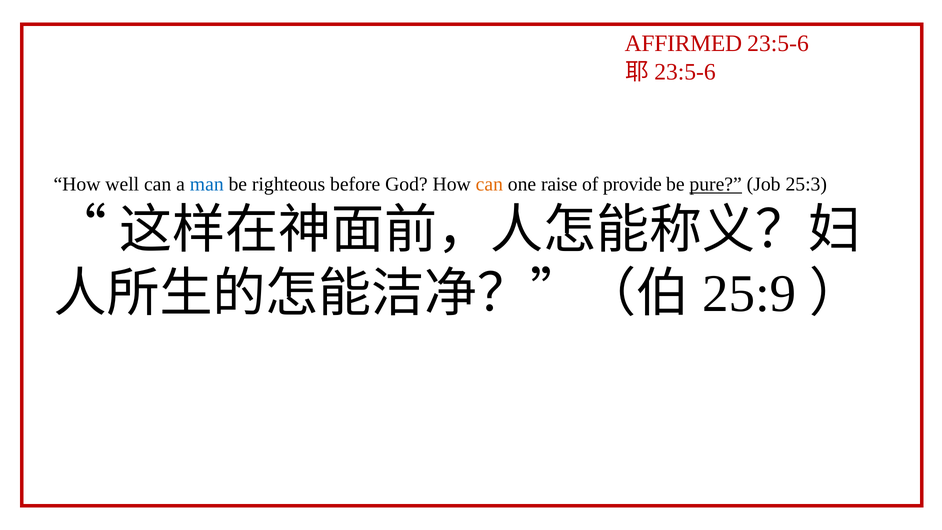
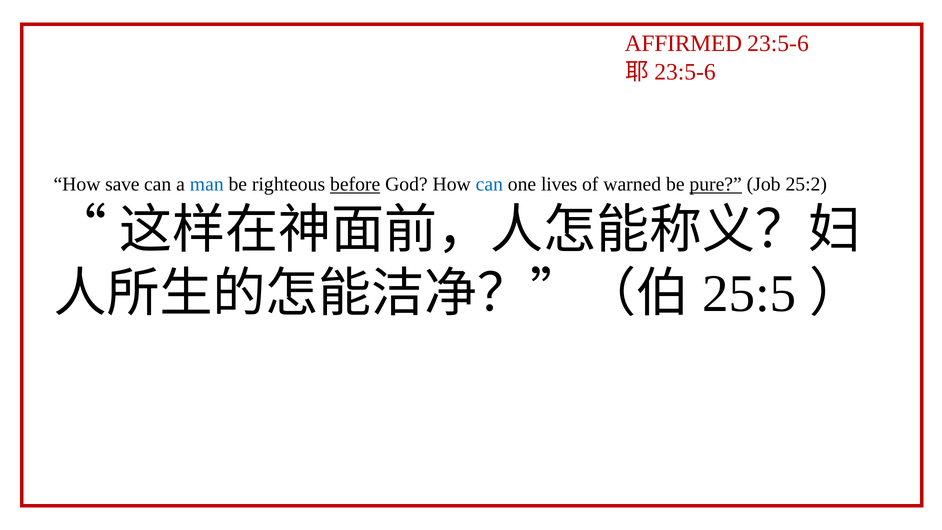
well: well -> save (122, 184)
before underline: none -> present (355, 184)
can colour: orange -> blue (489, 184)
raise: raise -> lives (559, 184)
provide: provide -> warned (632, 184)
25:3: 25:3 -> 25:2 (806, 184)
25:9: 25:9 -> 25:5 (749, 294)
